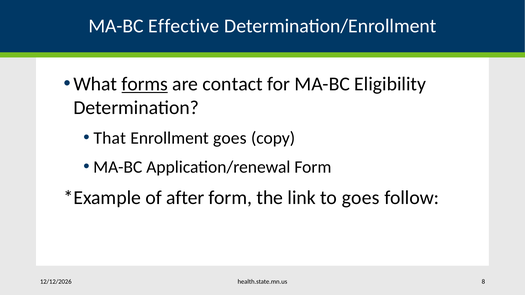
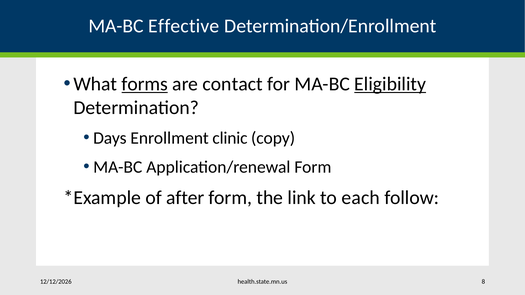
Eligibility underline: none -> present (390, 84)
That: That -> Days (110, 138)
Enrollment goes: goes -> clinic (230, 138)
to goes: goes -> each (361, 198)
